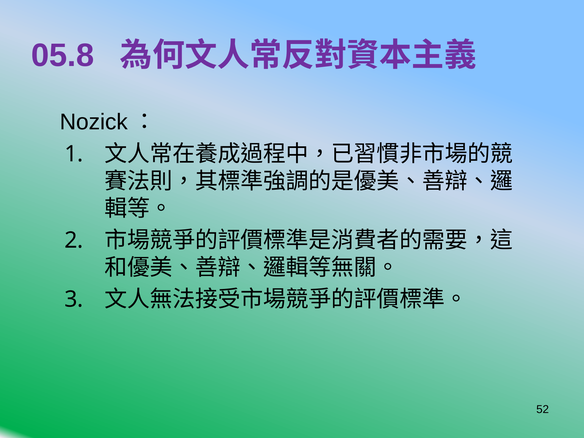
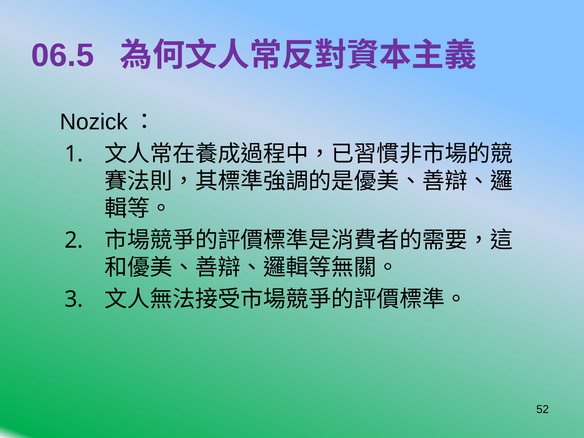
05.8: 05.8 -> 06.5 (63, 55)
